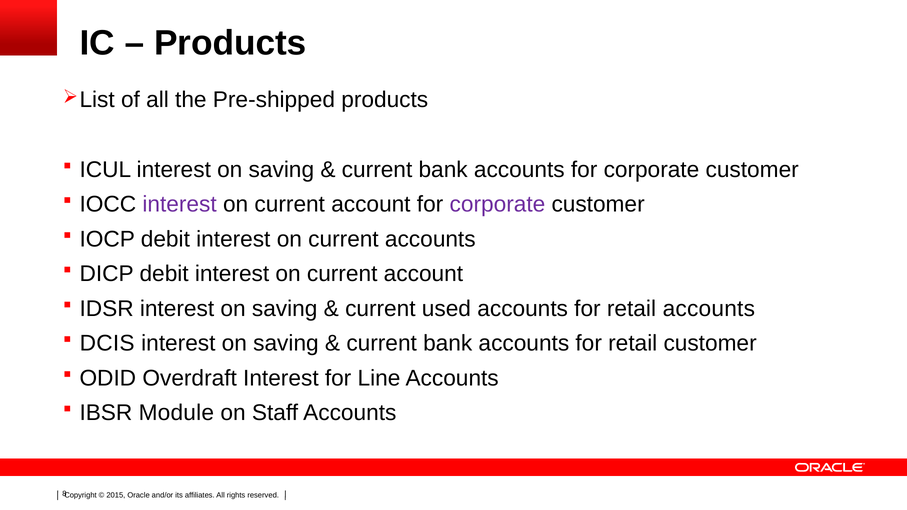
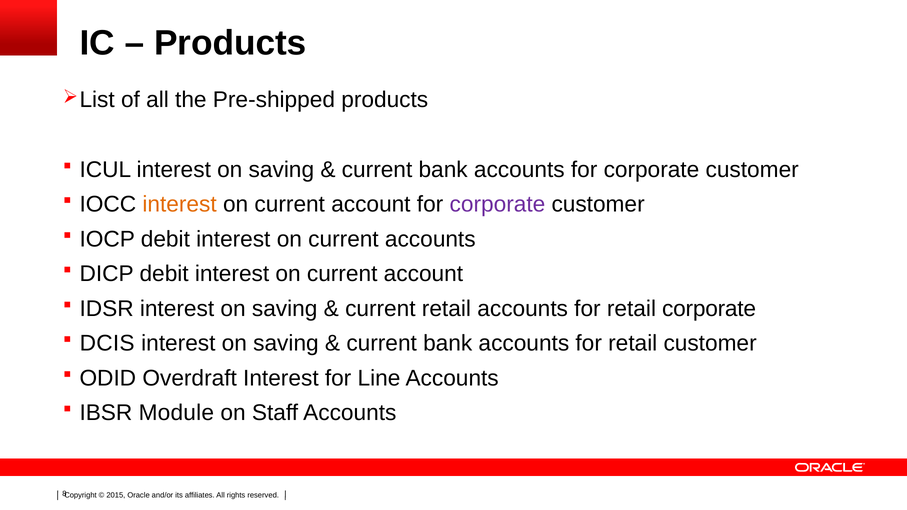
interest colour: purple -> orange (180, 204)
current used: used -> retail (446, 309)
retail accounts: accounts -> corporate (709, 309)
